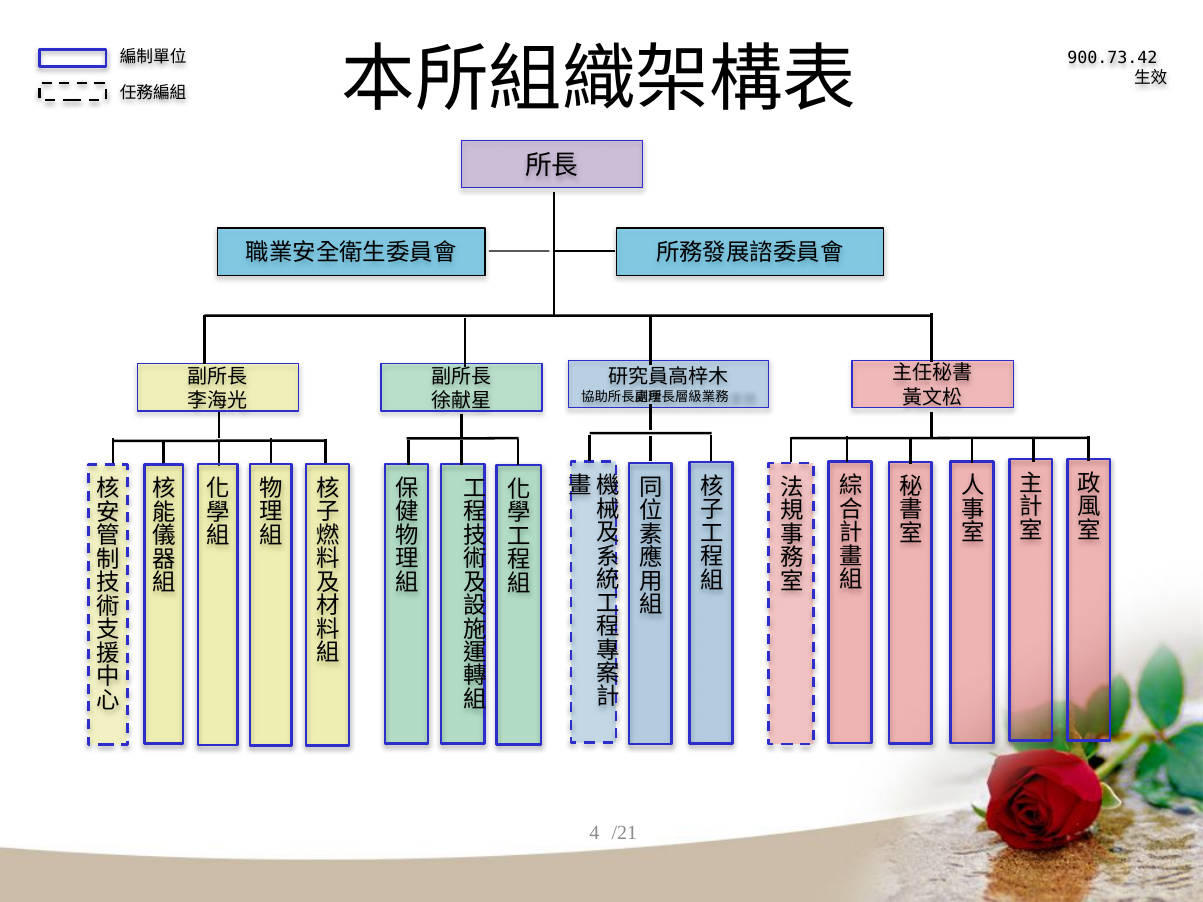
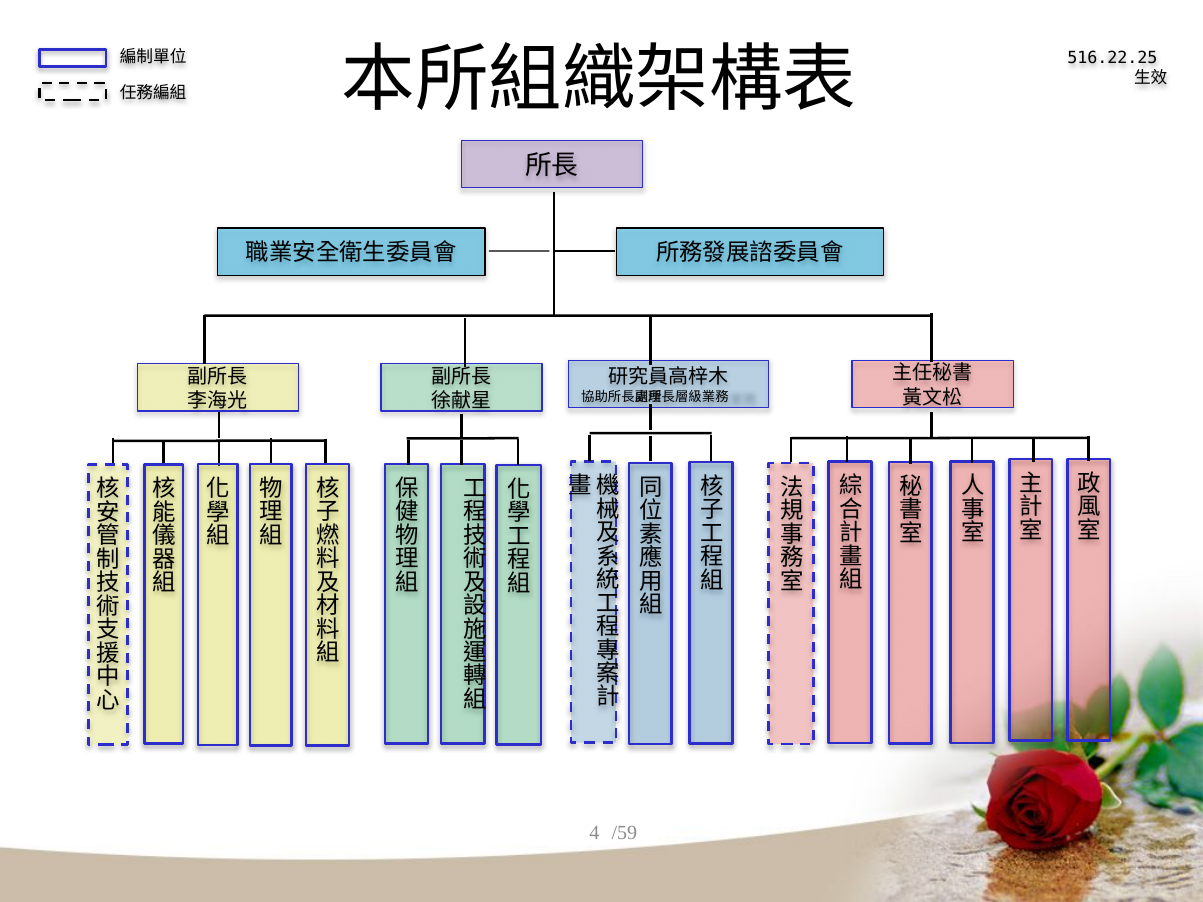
900.73.42: 900.73.42 -> 516.22.25 (1112, 58)
/21: /21 -> /59 (624, 833)
